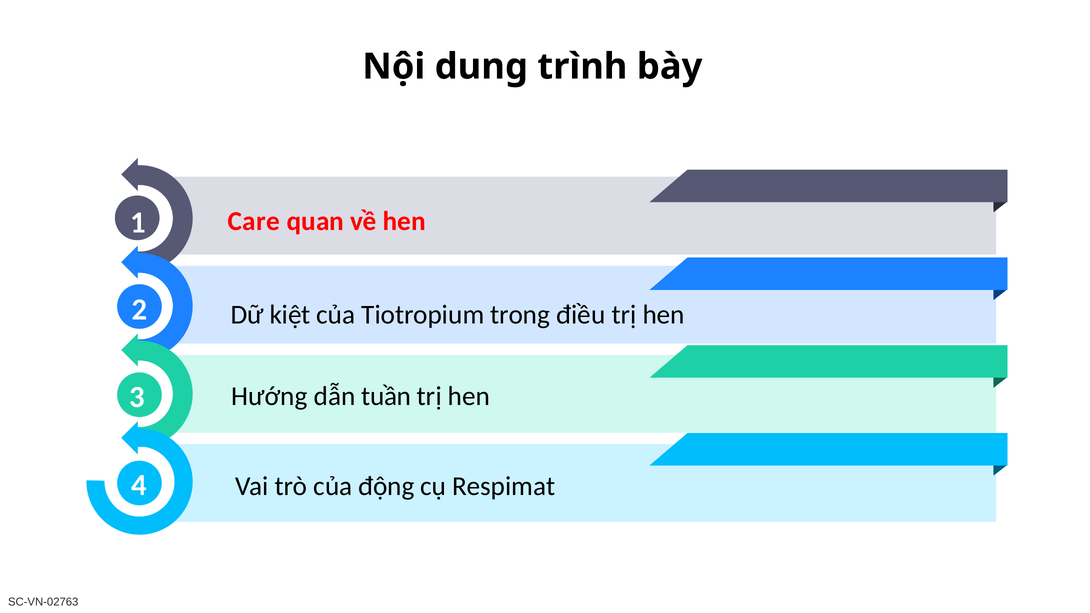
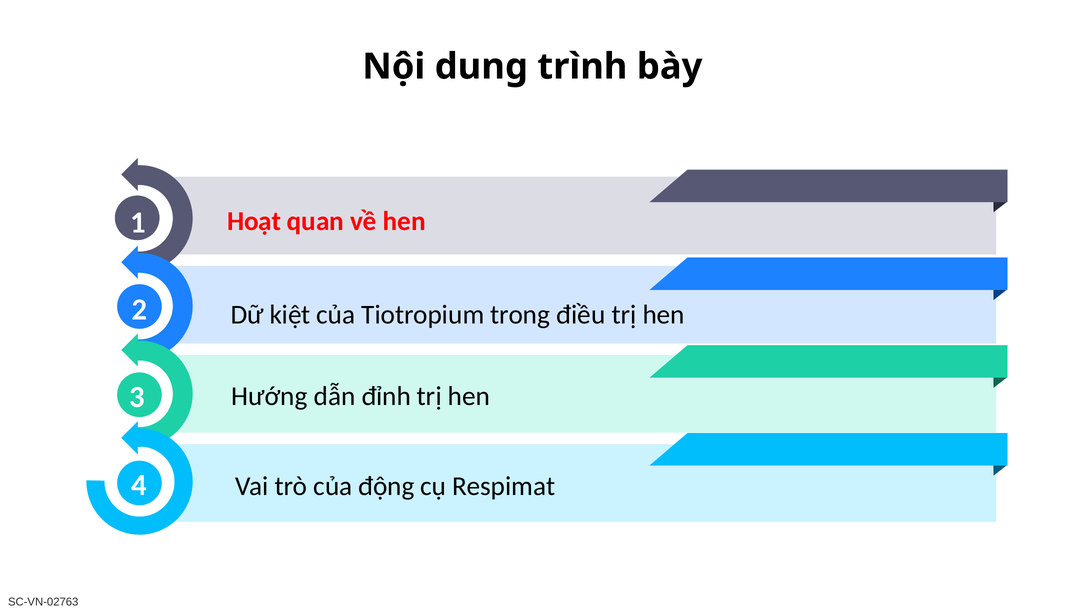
Care: Care -> Hoạt (254, 221)
tuần: tuần -> đỉnh (386, 396)
